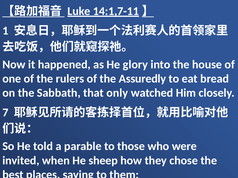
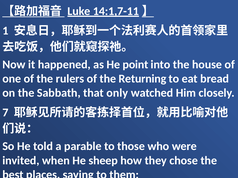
glory: glory -> point (135, 65)
Assuredly: Assuredly -> Returning (142, 79)
